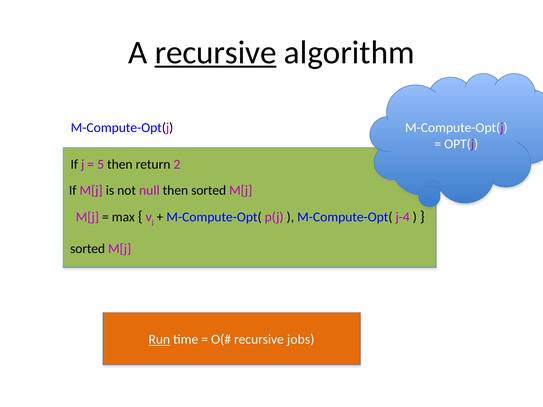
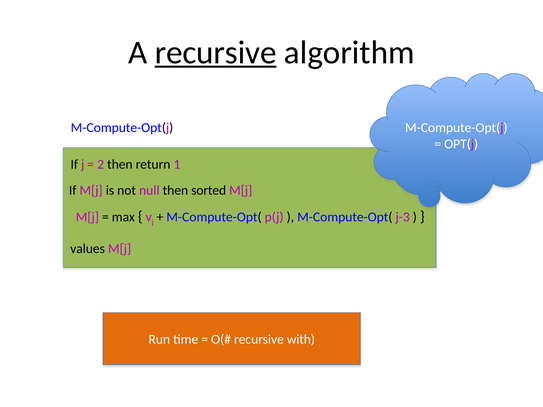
5: 5 -> 2 (101, 165)
2: 2 -> 1 (177, 165)
j-4: j-4 -> j-3 (403, 217)
sorted: sorted -> values (88, 249)
Run underline: present -> none (159, 340)
jobs: jobs -> with (301, 340)
